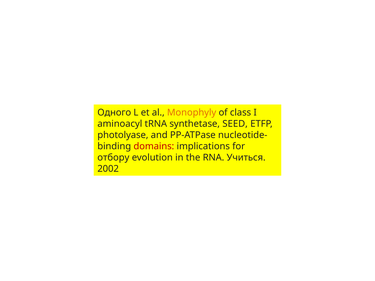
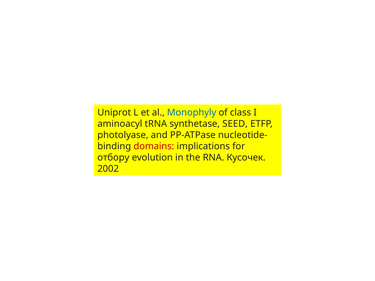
Одного: Одного -> Uniprot (114, 113)
Monophyly colour: orange -> blue (192, 113)
Учиться: Учиться -> Кусочек (246, 158)
